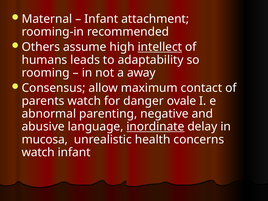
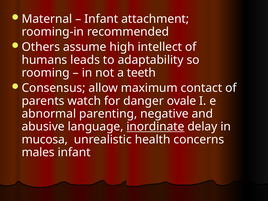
intellect underline: present -> none (160, 47)
away: away -> teeth (141, 73)
watch: watch -> males (38, 152)
